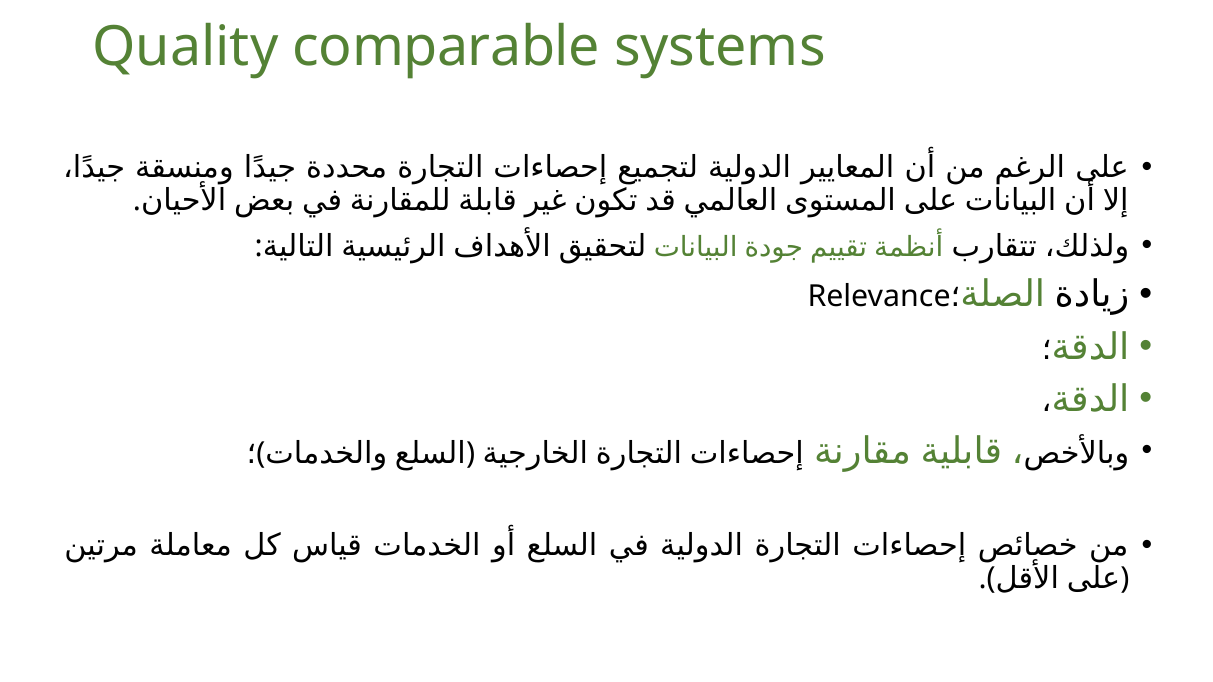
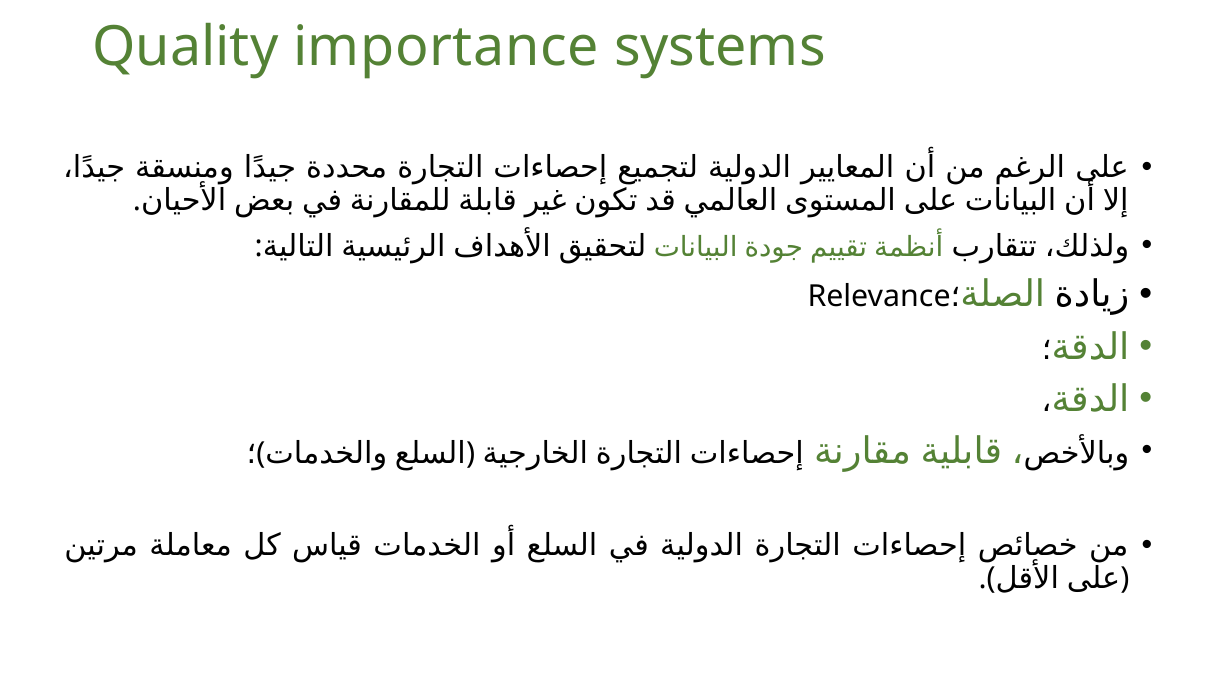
comparable: comparable -> importance (446, 47)
